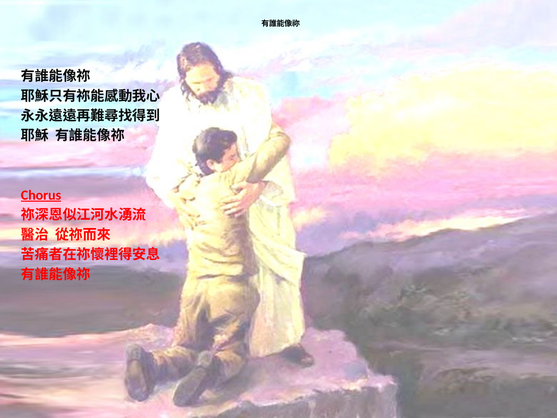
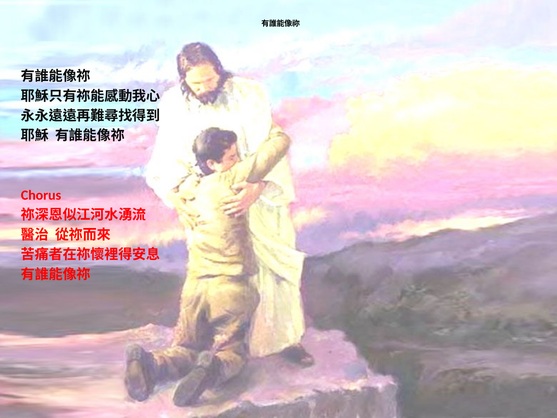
Chorus underline: present -> none (41, 195)
